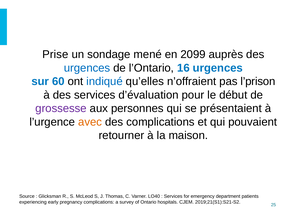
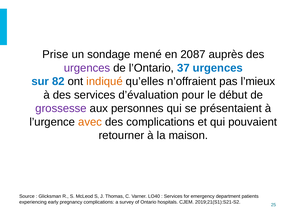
2099: 2099 -> 2087 (193, 55)
urgences colour: blue -> purple (87, 68)
16: 16 -> 37 (183, 68)
60: 60 -> 82 (58, 82)
indiqué colour: blue -> orange (105, 82)
l’prison: l’prison -> l’mieux (258, 82)
